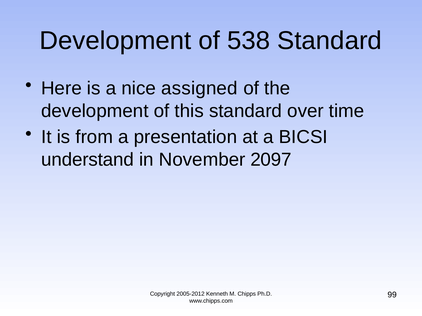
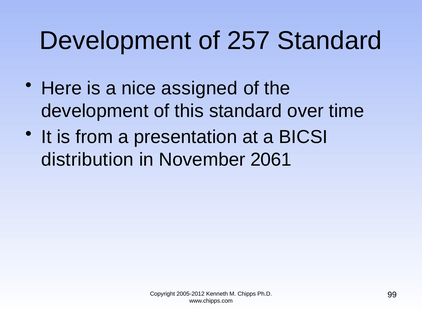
538: 538 -> 257 (249, 41)
understand: understand -> distribution (87, 160)
2097: 2097 -> 2061 (271, 160)
